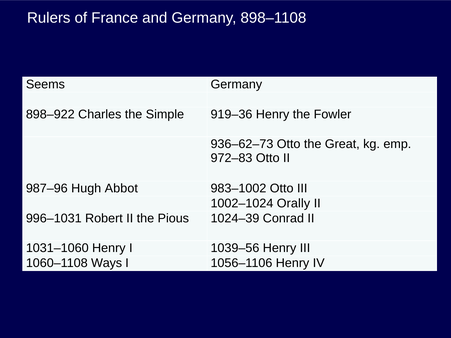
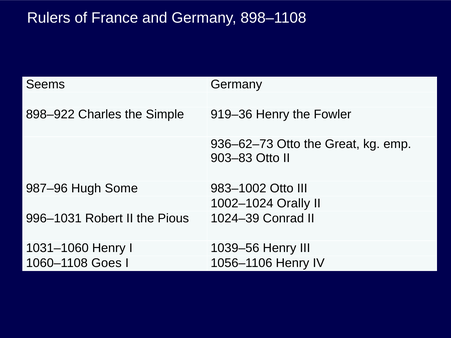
972–83: 972–83 -> 903–83 (231, 158)
Abbot: Abbot -> Some (121, 188)
Ways: Ways -> Goes (106, 263)
